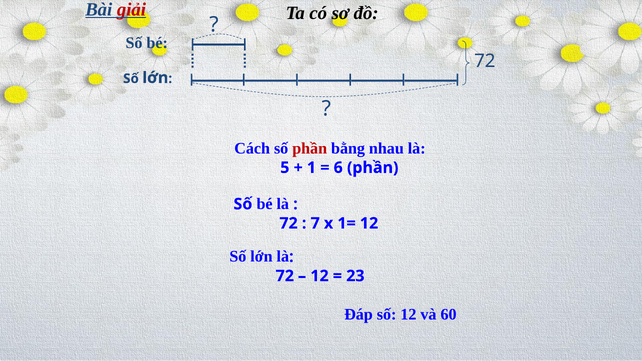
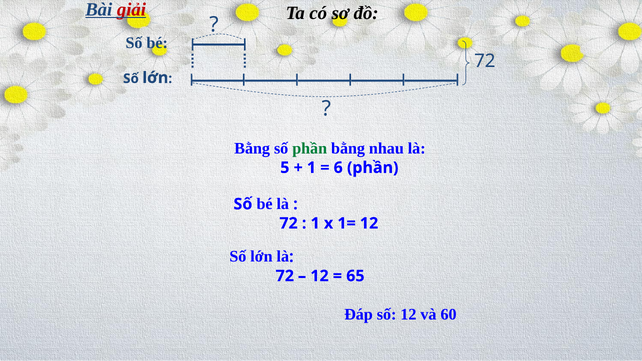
Cách: Cách -> Bằng (252, 148)
phần colour: red -> green (310, 148)
7: 7 -> 1 (315, 223)
23: 23 -> 65 (355, 276)
